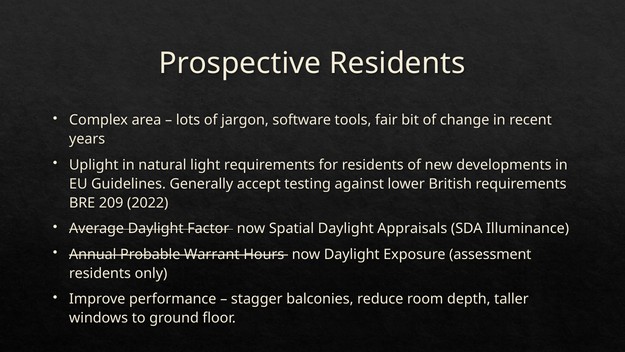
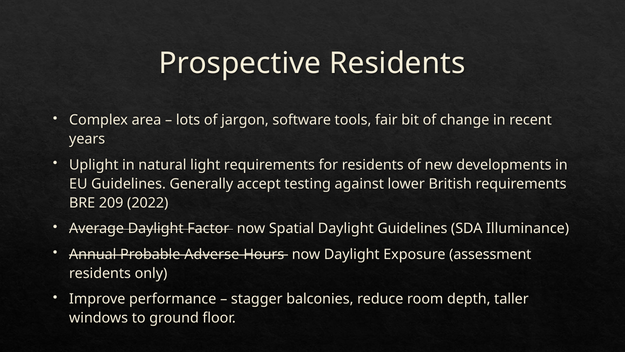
Daylight Appraisals: Appraisals -> Guidelines (412, 228)
Warrant: Warrant -> Adverse (212, 254)
